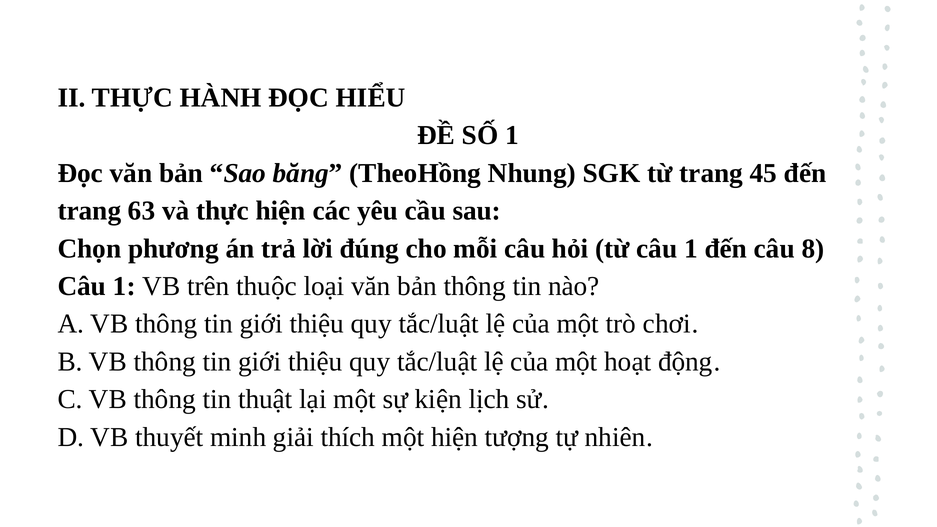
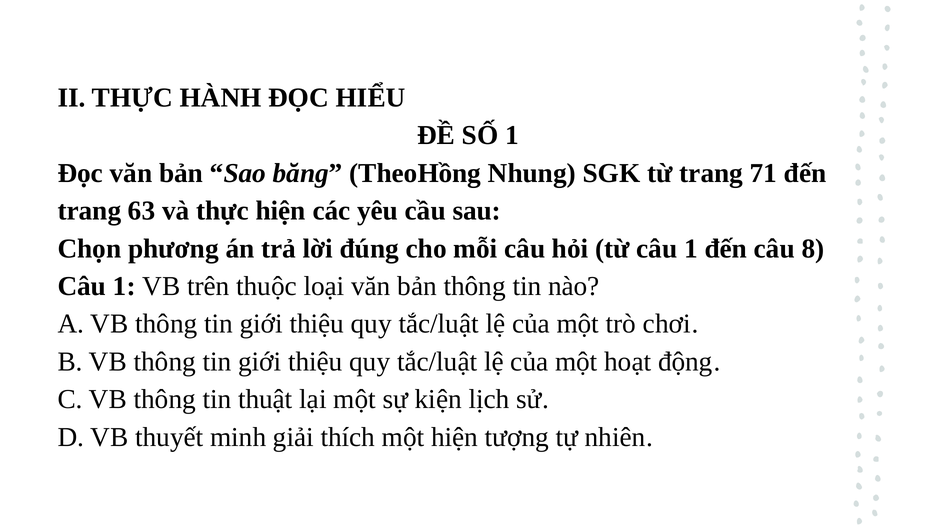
45: 45 -> 71 (763, 173)
